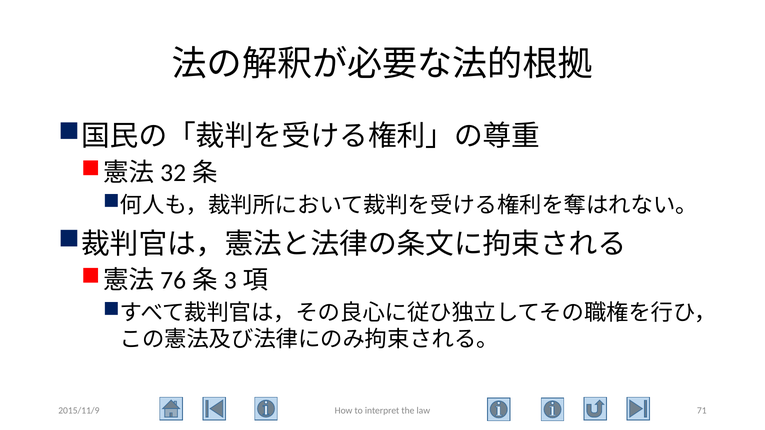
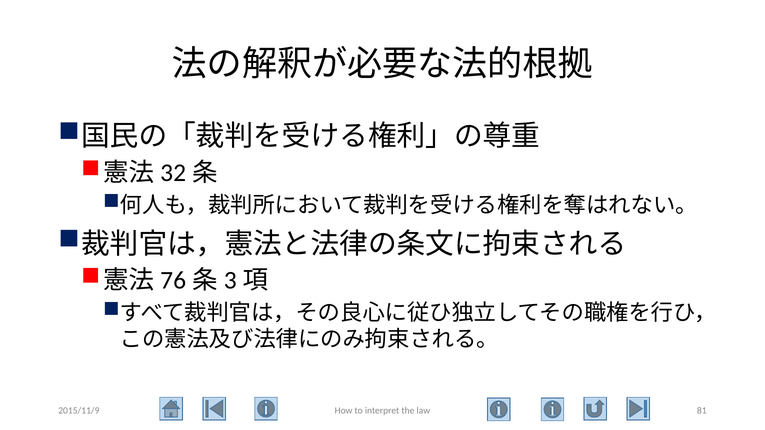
71: 71 -> 81 (702, 411)
